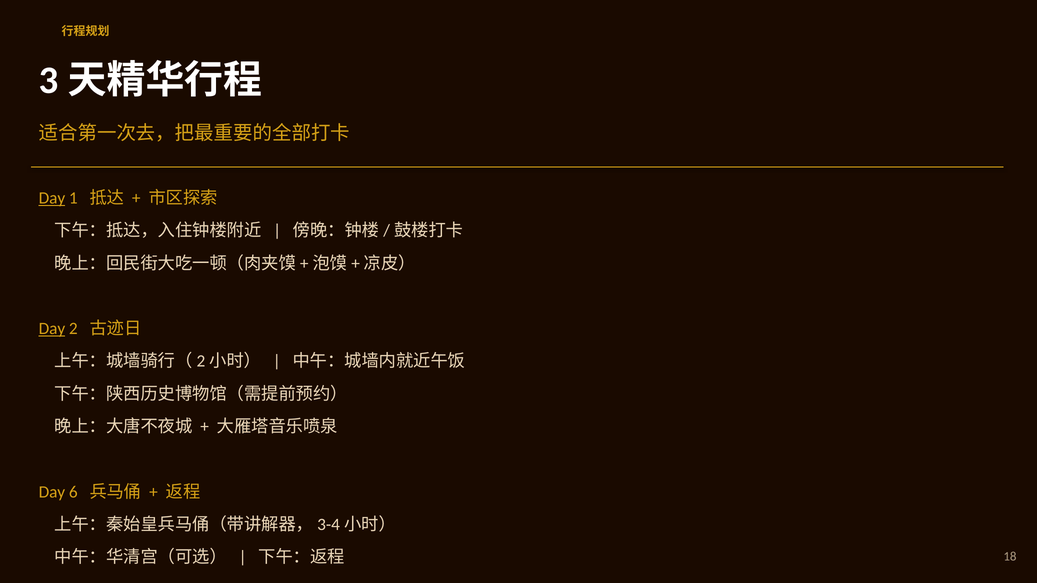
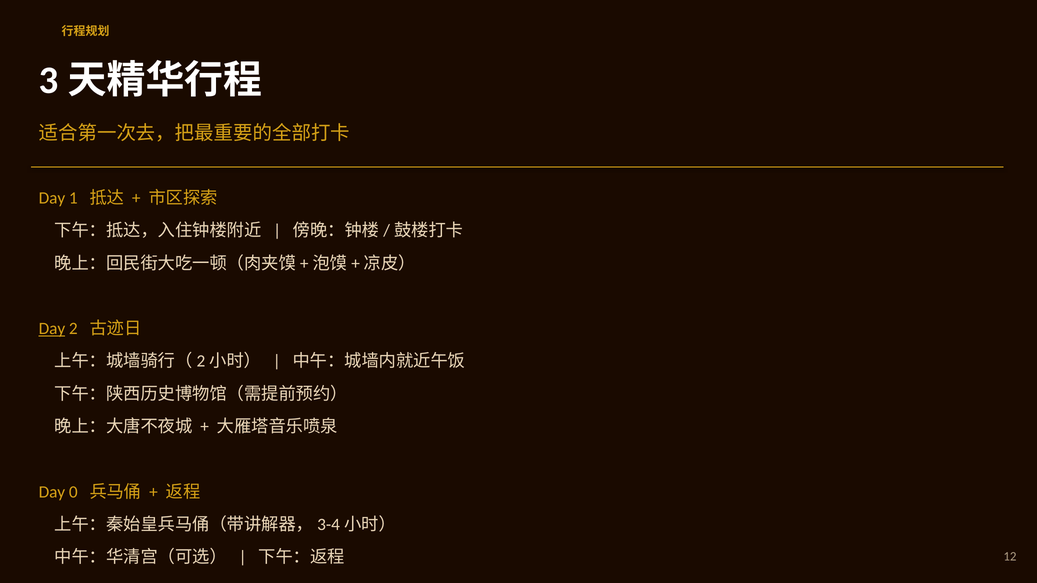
Day underline: present -> none (52, 198)
6: 6 -> 0 (73, 492)
18: 18 -> 12 (1010, 557)
